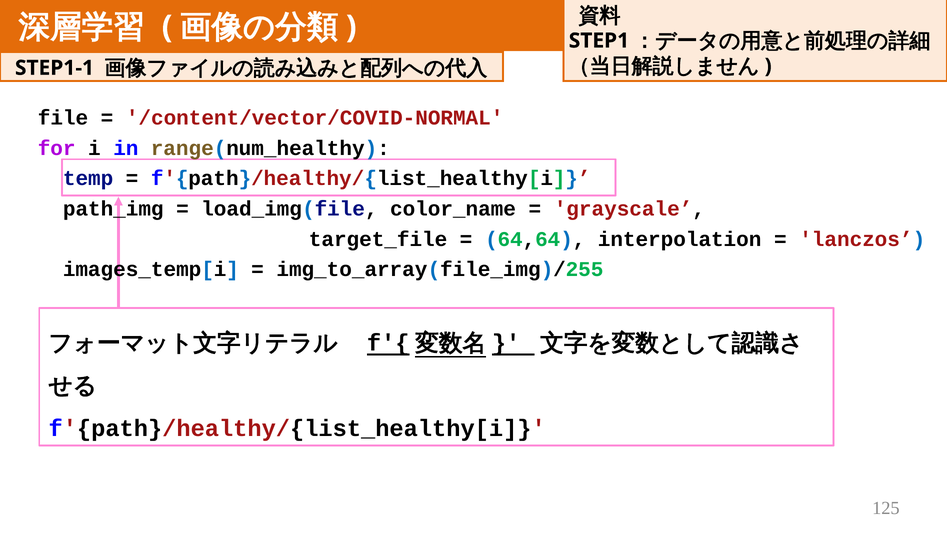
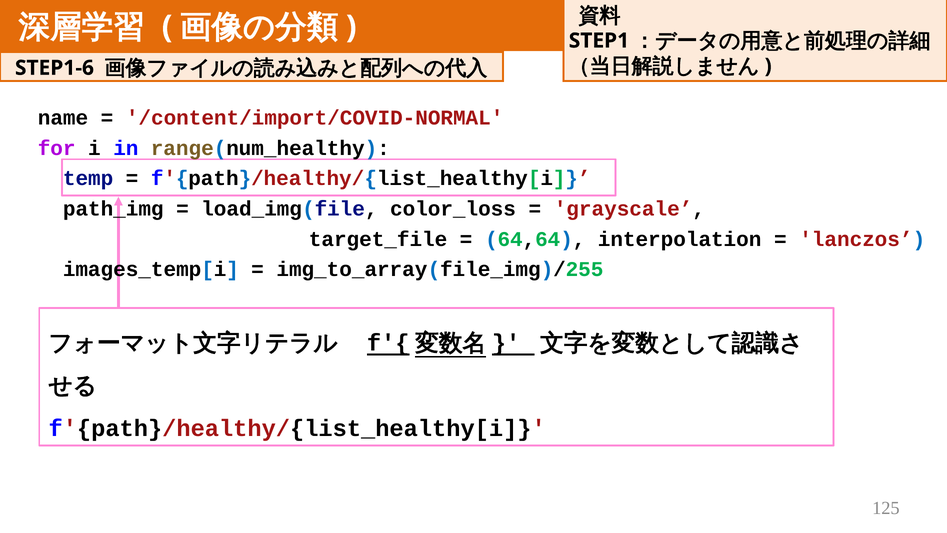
STEP1-1: STEP1-1 -> STEP1-6 (54, 68)
file: file -> name (63, 118)
/content/vector/COVID-NORMAL: /content/vector/COVID-NORMAL -> /content/import/COVID-NORMAL (315, 118)
color_name: color_name -> color_loss (453, 209)
